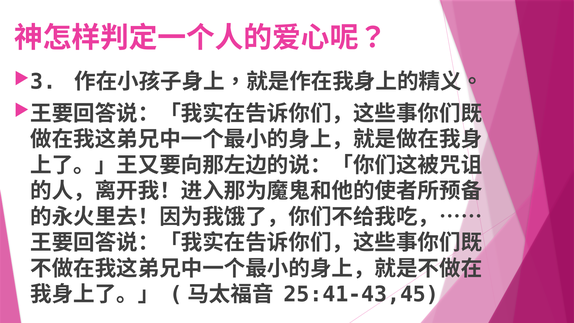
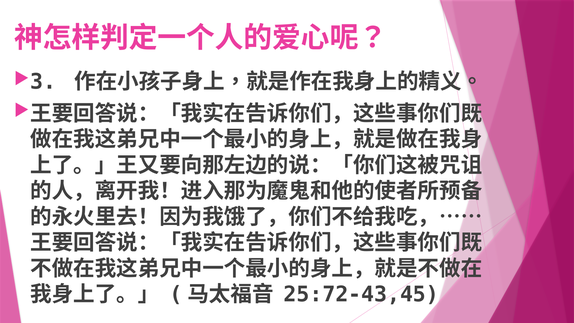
25:41-43,45: 25:41-43,45 -> 25:72-43,45 (361, 294)
